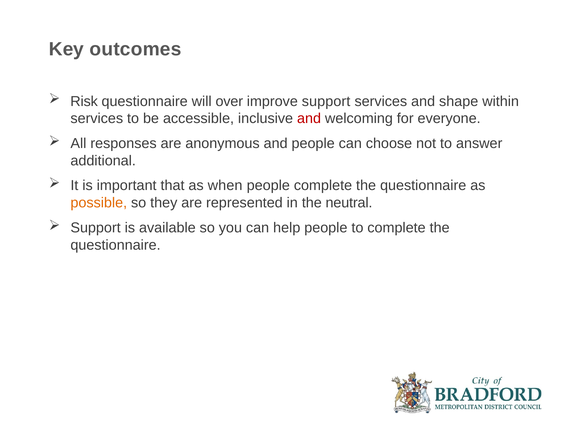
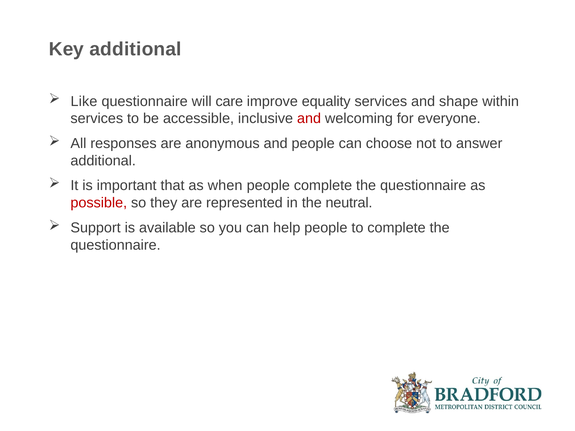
Key outcomes: outcomes -> additional (136, 49)
Risk: Risk -> Like (84, 101)
over: over -> care (229, 101)
improve support: support -> equality (326, 101)
possible colour: orange -> red (99, 203)
